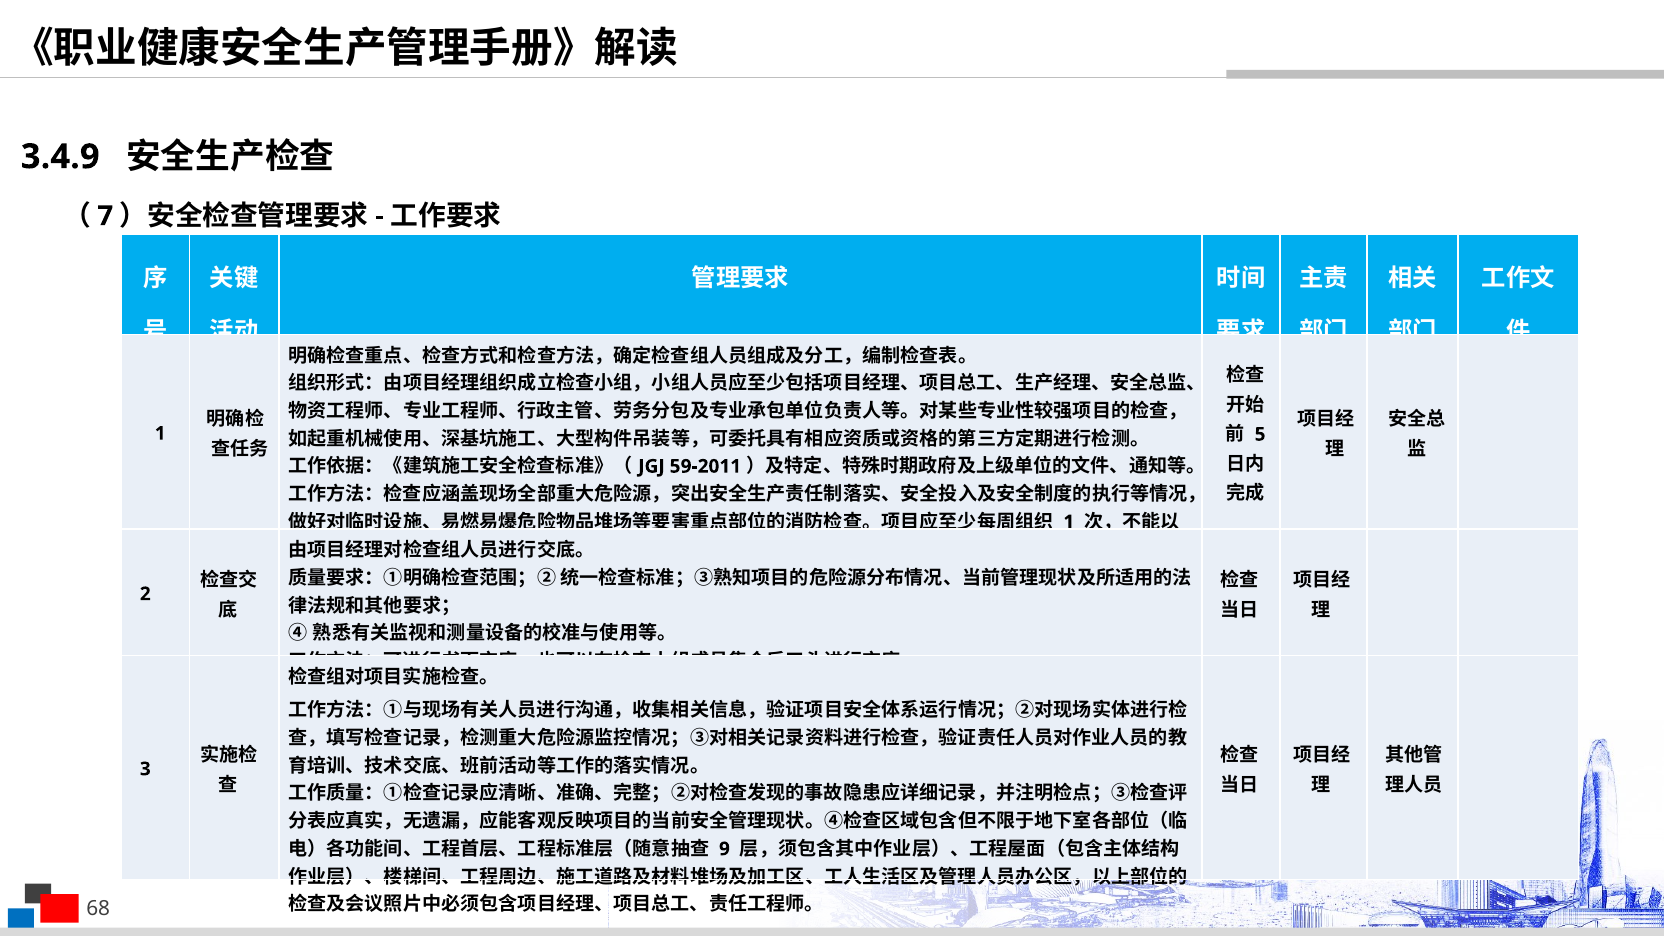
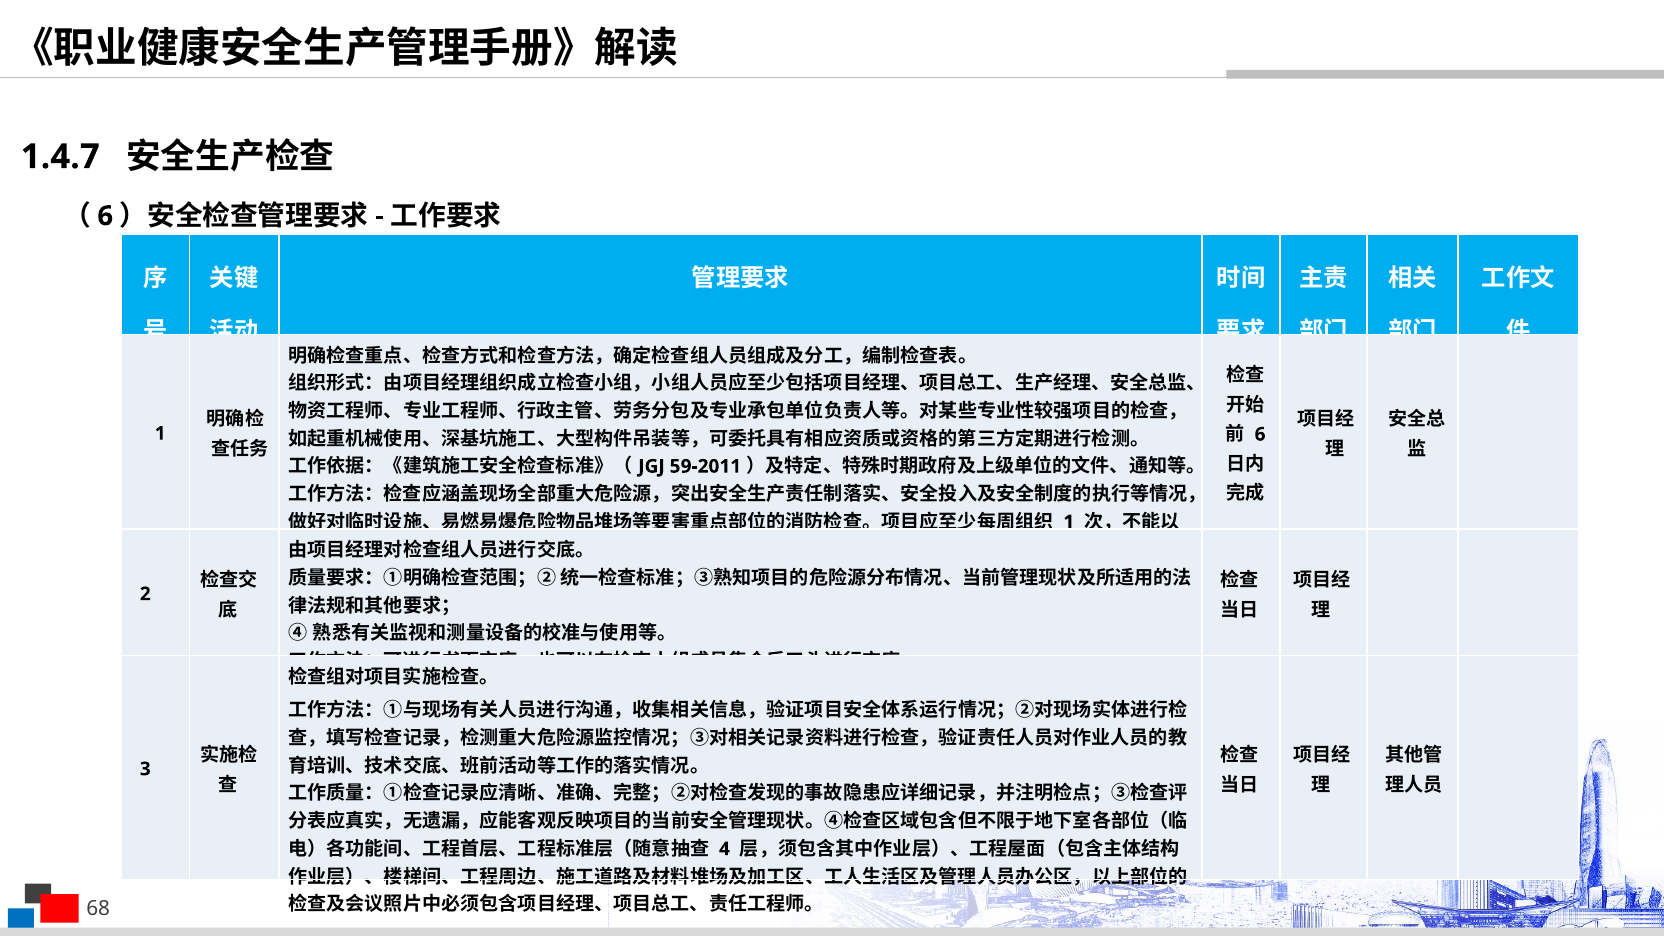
3.4.9: 3.4.9 -> 1.4.7 (60, 157)
7: 7 -> 6 (105, 216)
5: 5 -> 6 (1260, 434)
9: 9 -> 4 (724, 849)
